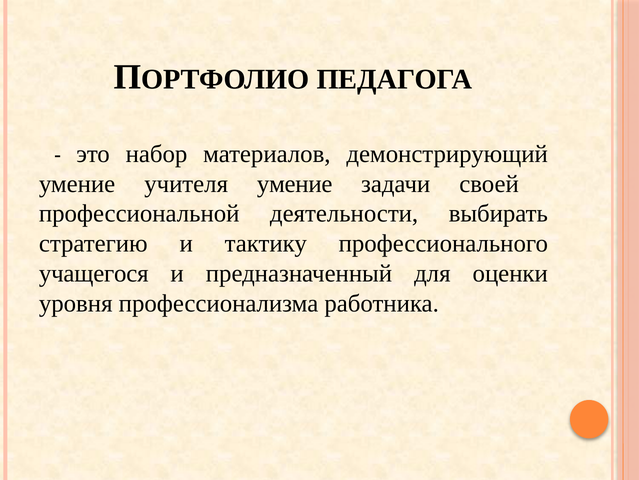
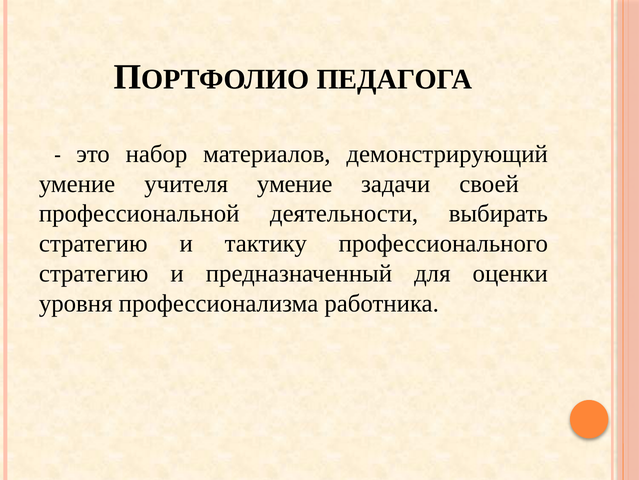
учащегося: учащегося -> стратегию (94, 273)
